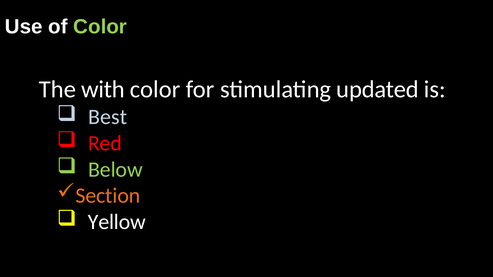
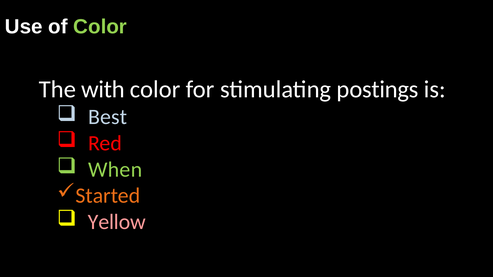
updated: updated -> postings (378, 89)
Below: Below -> When (115, 170)
Section: Section -> Started (108, 196)
Yellow colour: white -> pink (117, 222)
